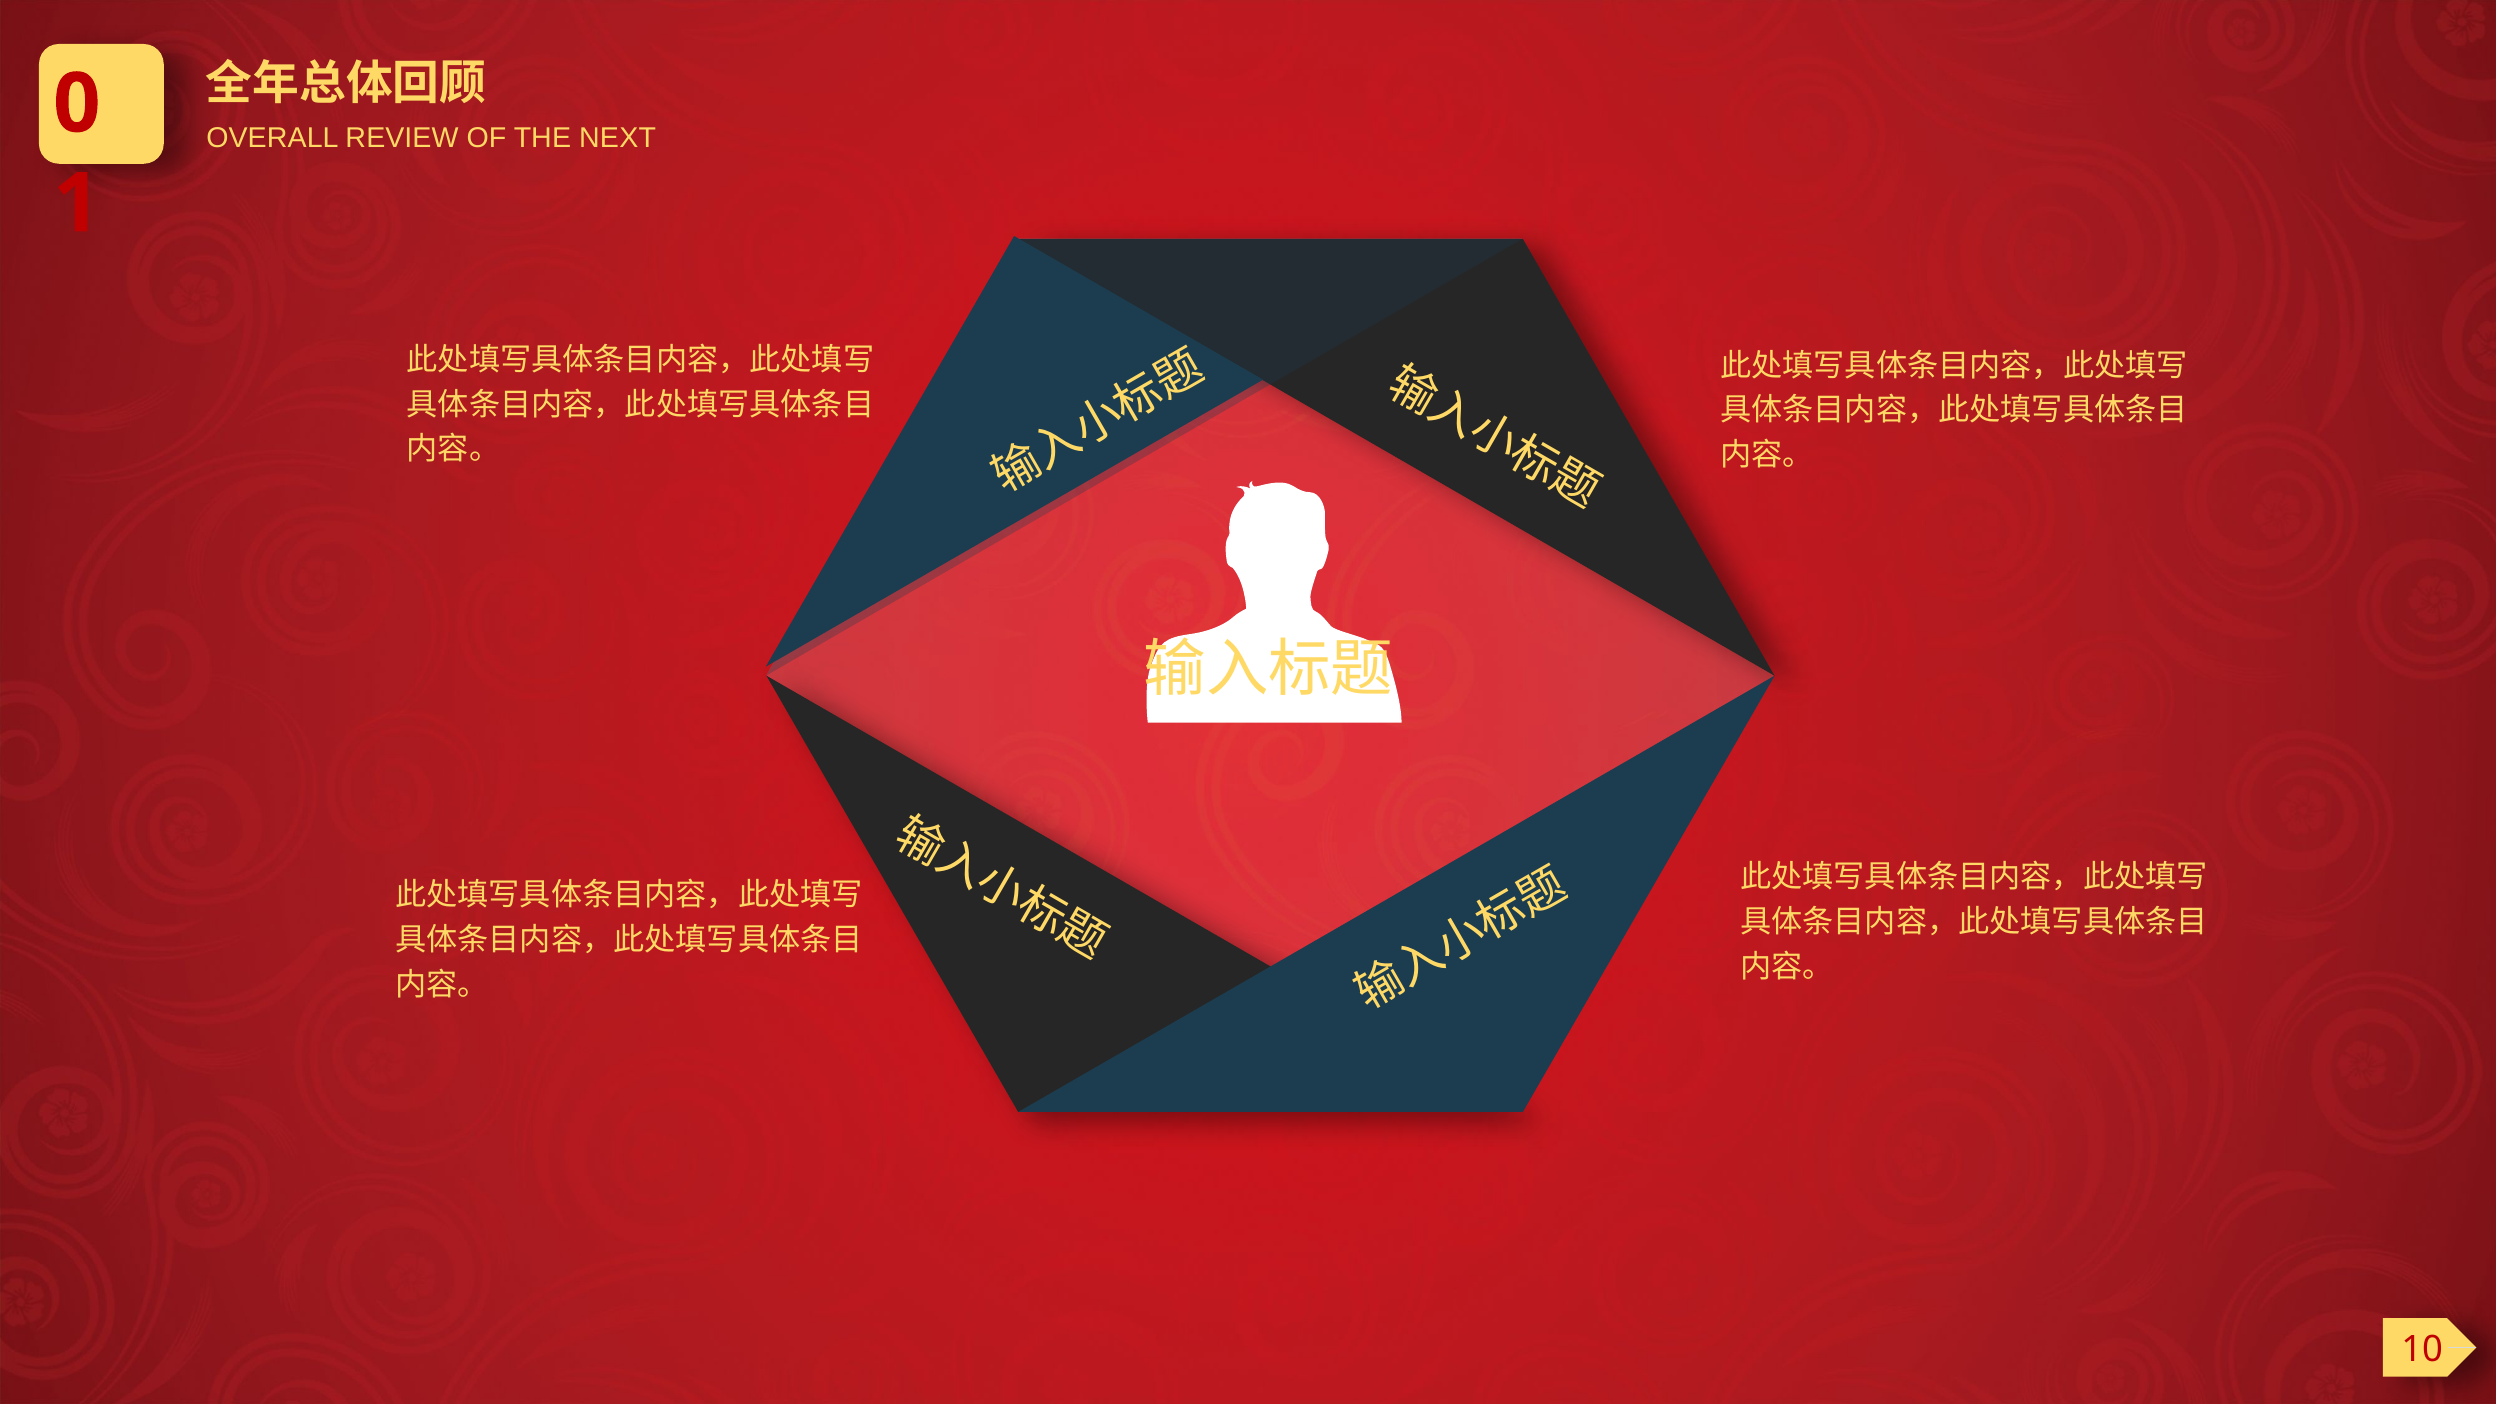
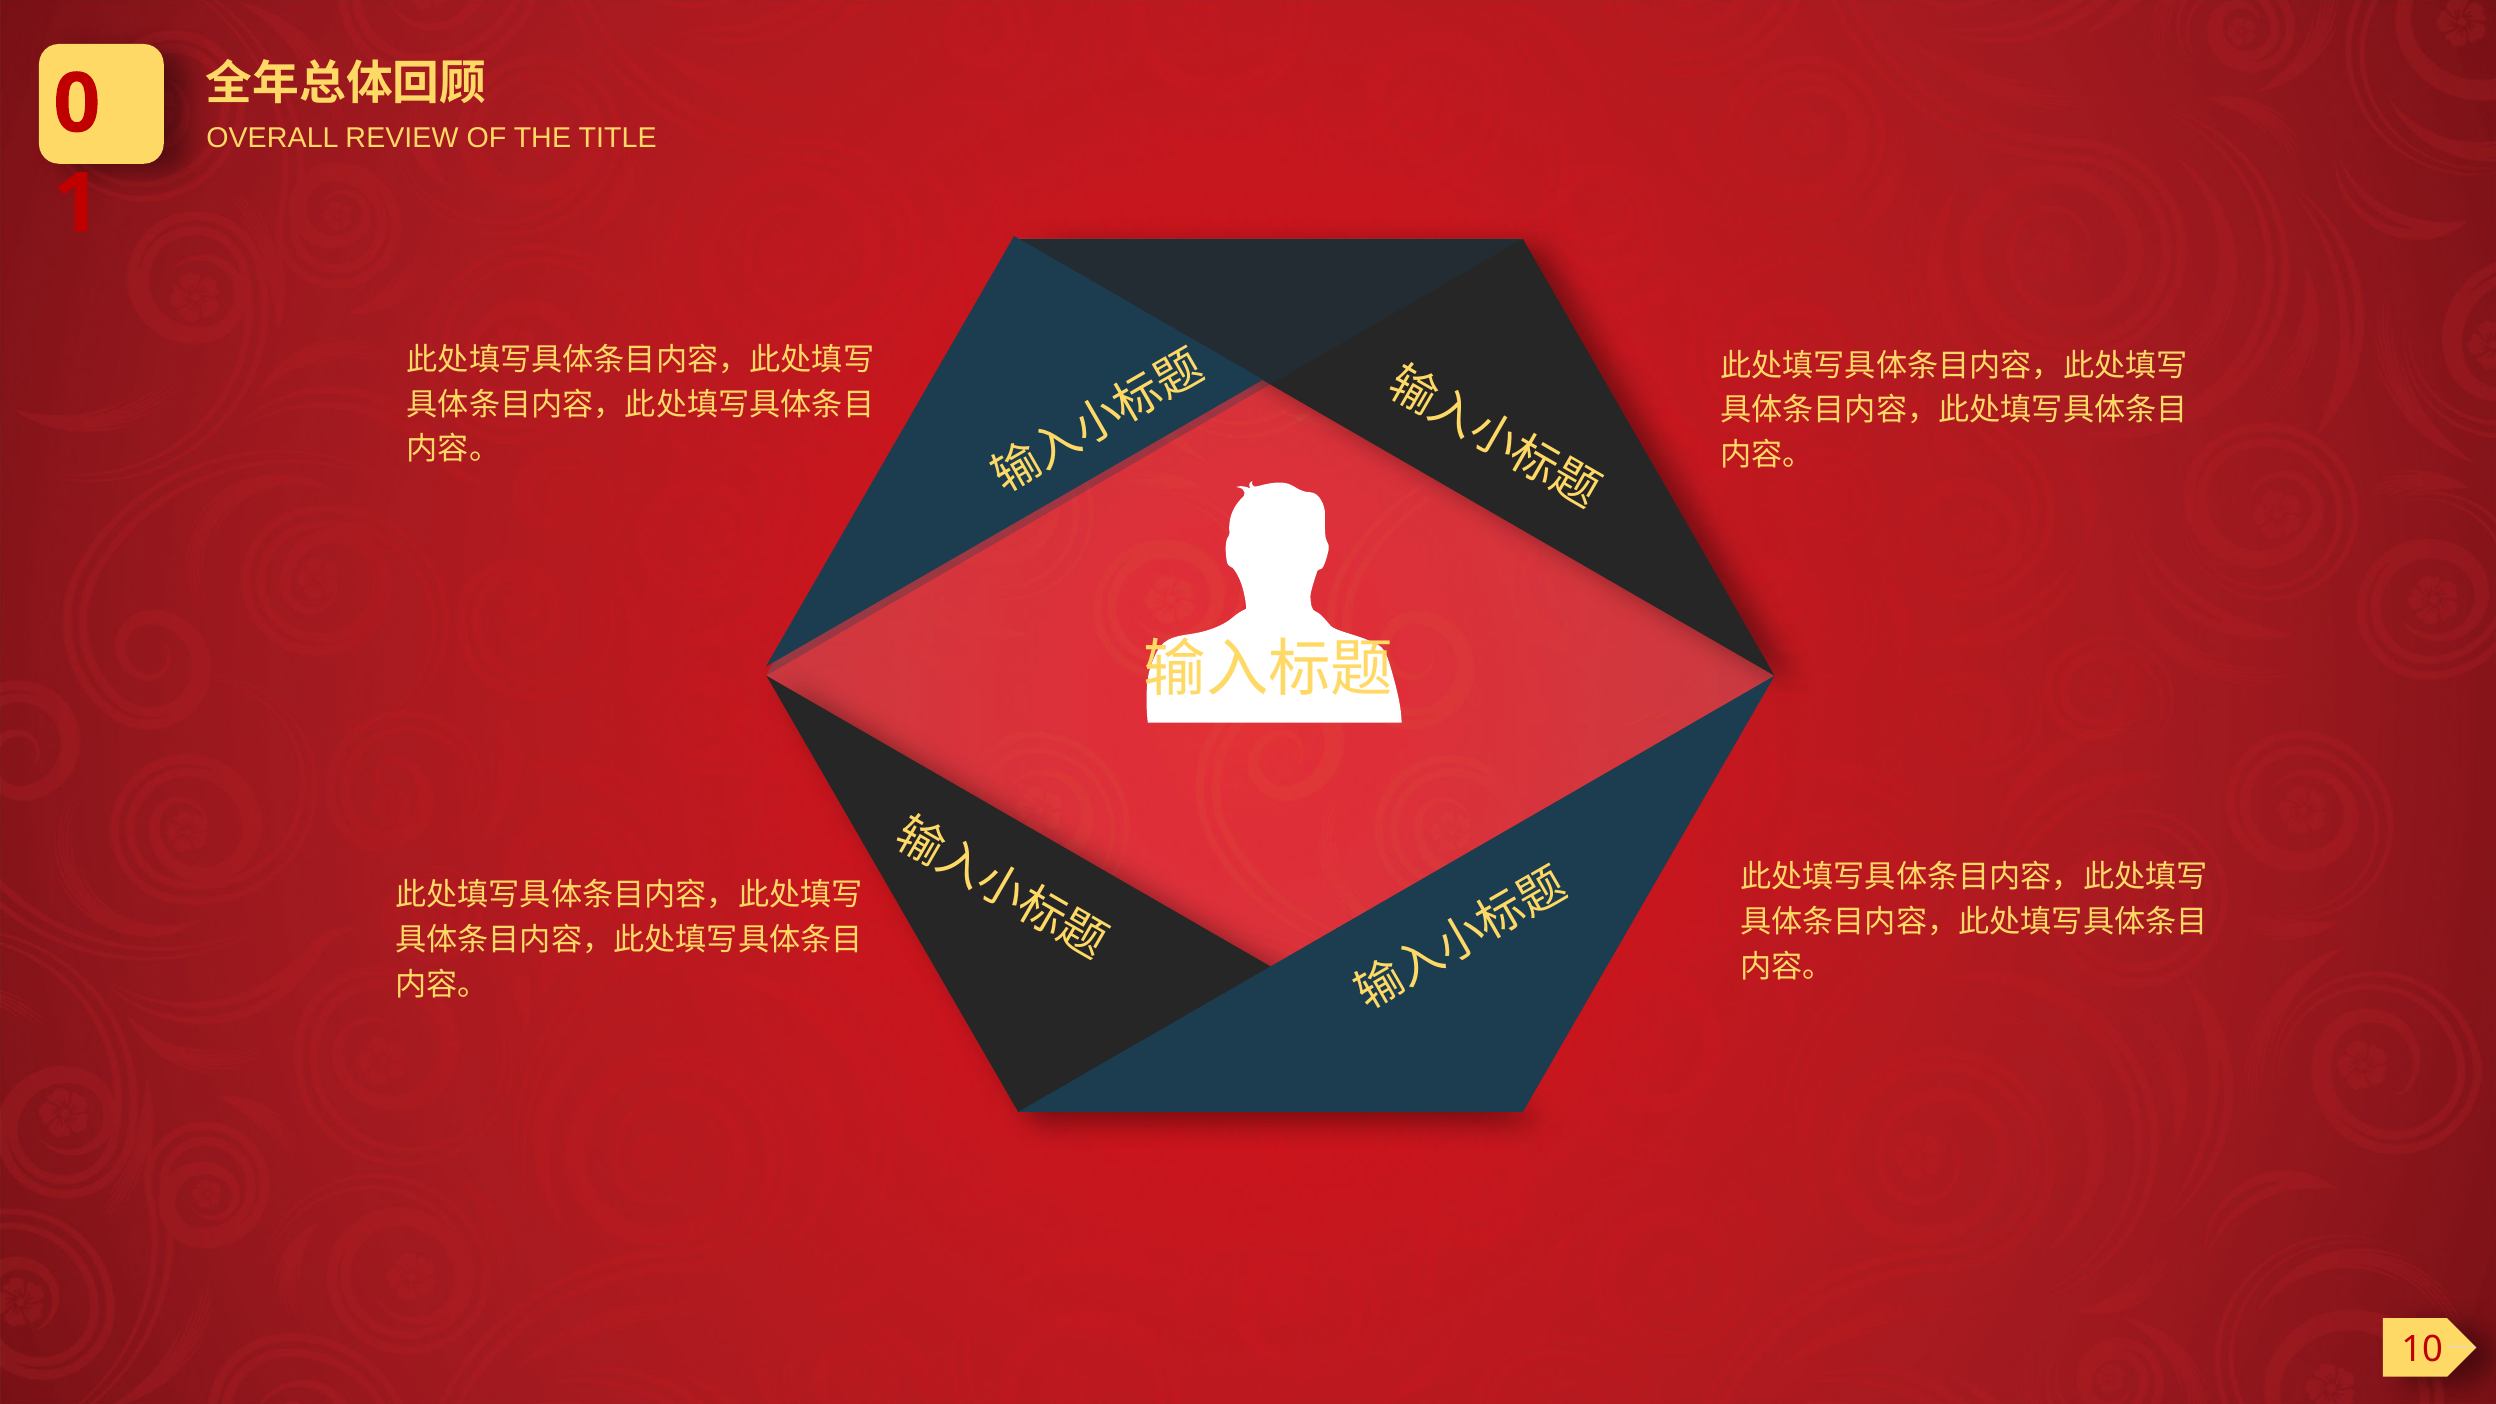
NEXT: NEXT -> TITLE (618, 138)
